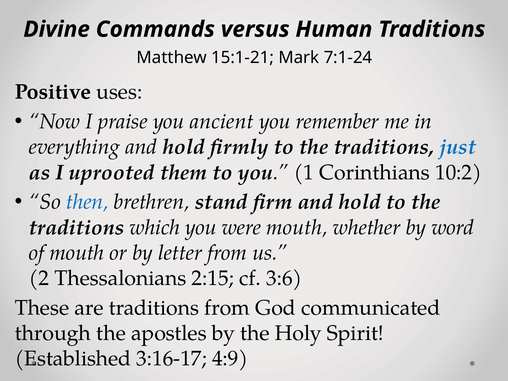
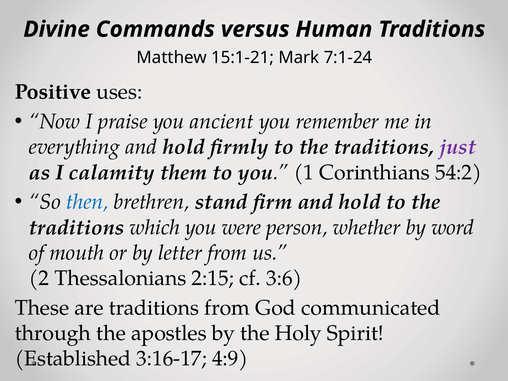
just colour: blue -> purple (458, 147)
uprooted: uprooted -> calamity (112, 172)
10:2: 10:2 -> 54:2 (458, 172)
were mouth: mouth -> person (297, 227)
